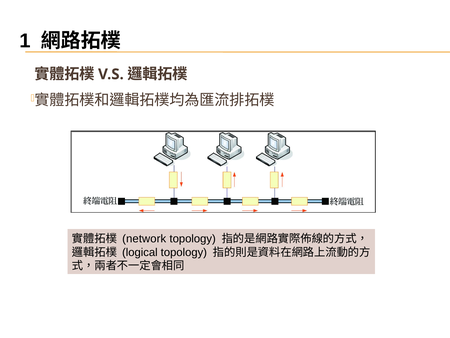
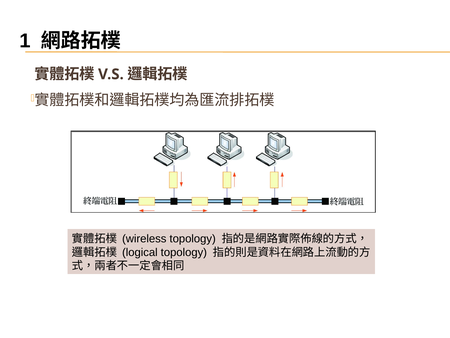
network: network -> wireless (144, 238)
